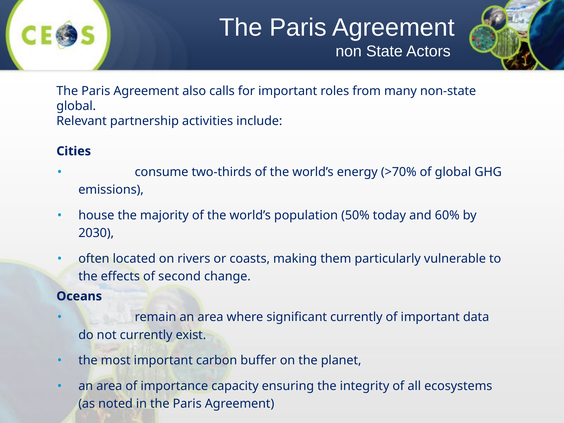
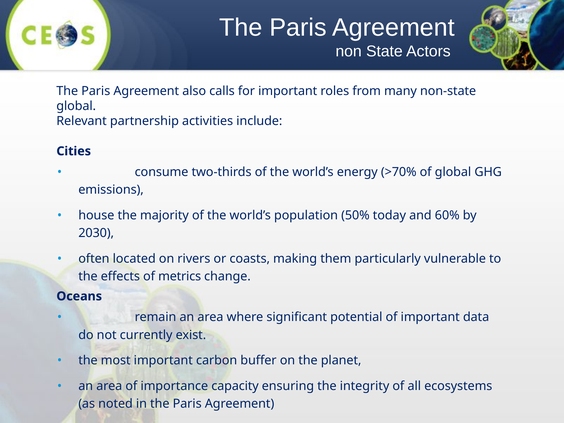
second: second -> metrics (180, 277)
significant currently: currently -> potential (356, 317)
